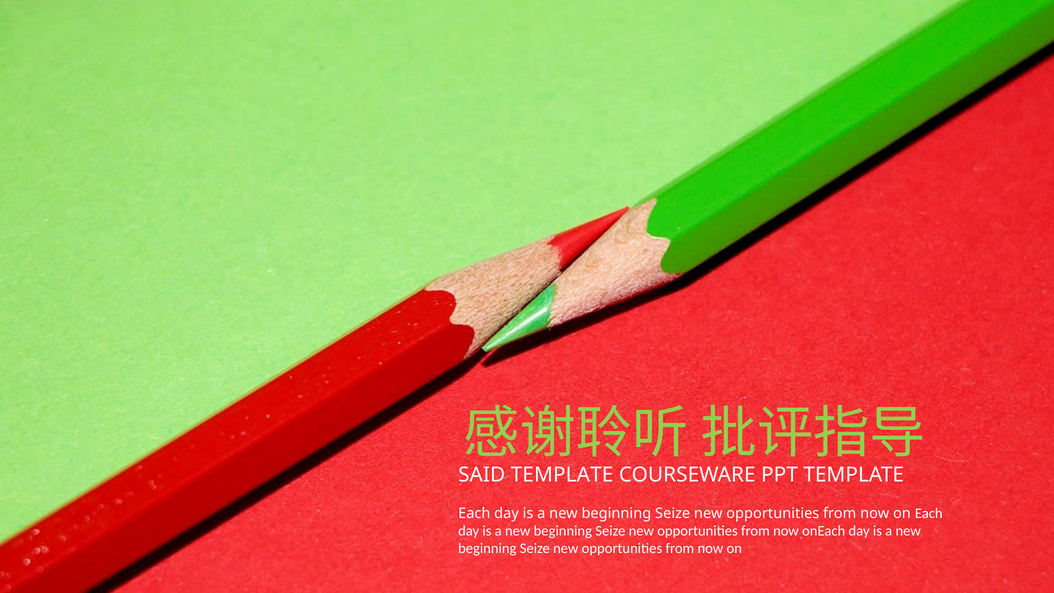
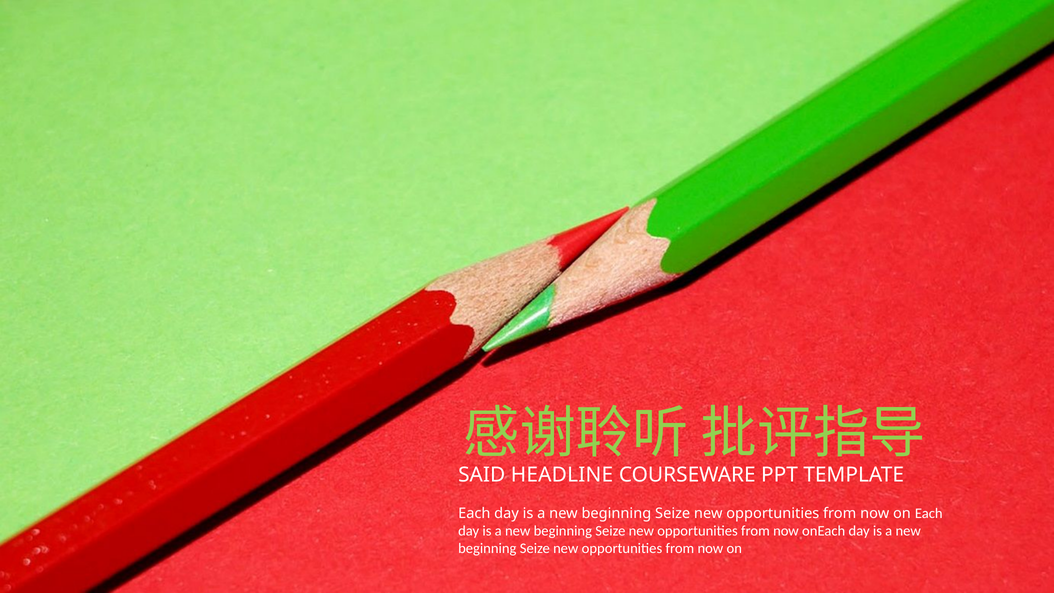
SAID TEMPLATE: TEMPLATE -> HEADLINE (562, 475)
